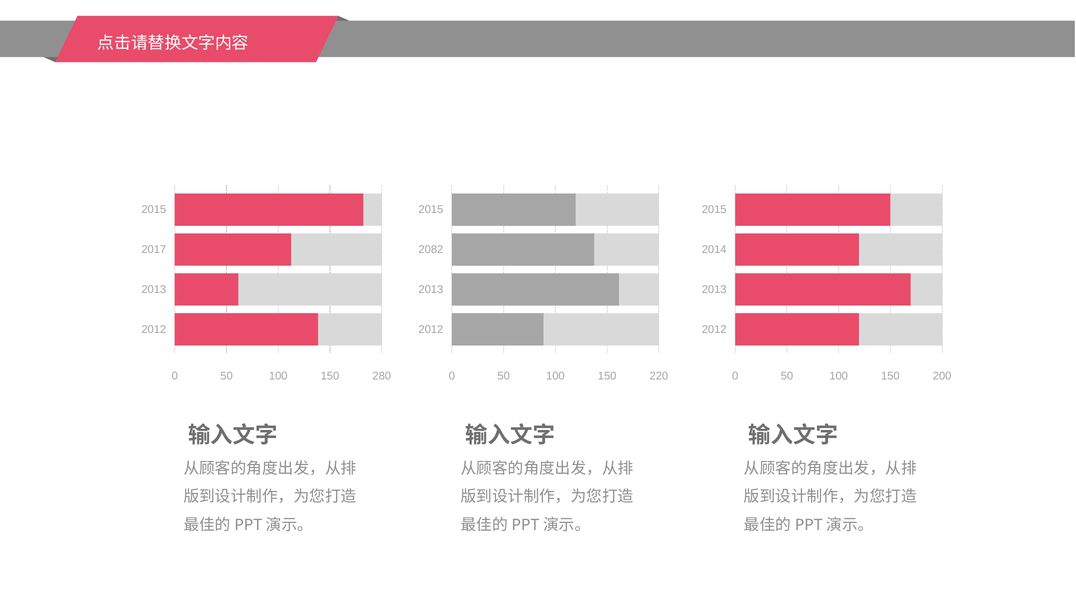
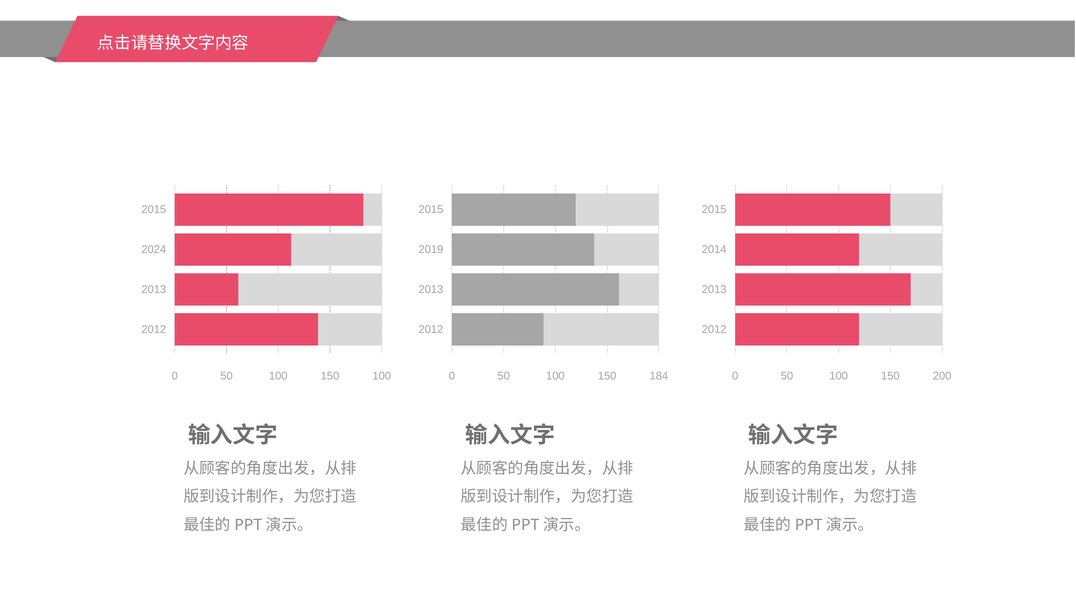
2017: 2017 -> 2024 (154, 250)
2082: 2082 -> 2019 (431, 250)
50 280: 280 -> 100 (382, 376)
220: 220 -> 184 (659, 376)
